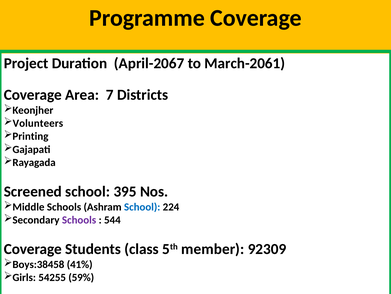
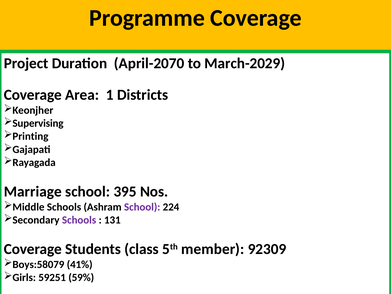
April-2067: April-2067 -> April-2070 (149, 63)
March-2061: March-2061 -> March-2029 (245, 63)
7: 7 -> 1 (110, 95)
Volunteers: Volunteers -> Supervising (38, 123)
Screened: Screened -> Marriage (33, 191)
School colour: blue -> purple (142, 206)
544: 544 -> 131 (112, 219)
Boys:38458: Boys:38458 -> Boys:58079 (38, 264)
54255: 54255 -> 59251 (52, 277)
